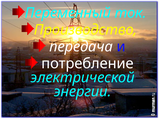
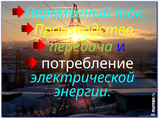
передача colour: white -> light green (81, 47)
